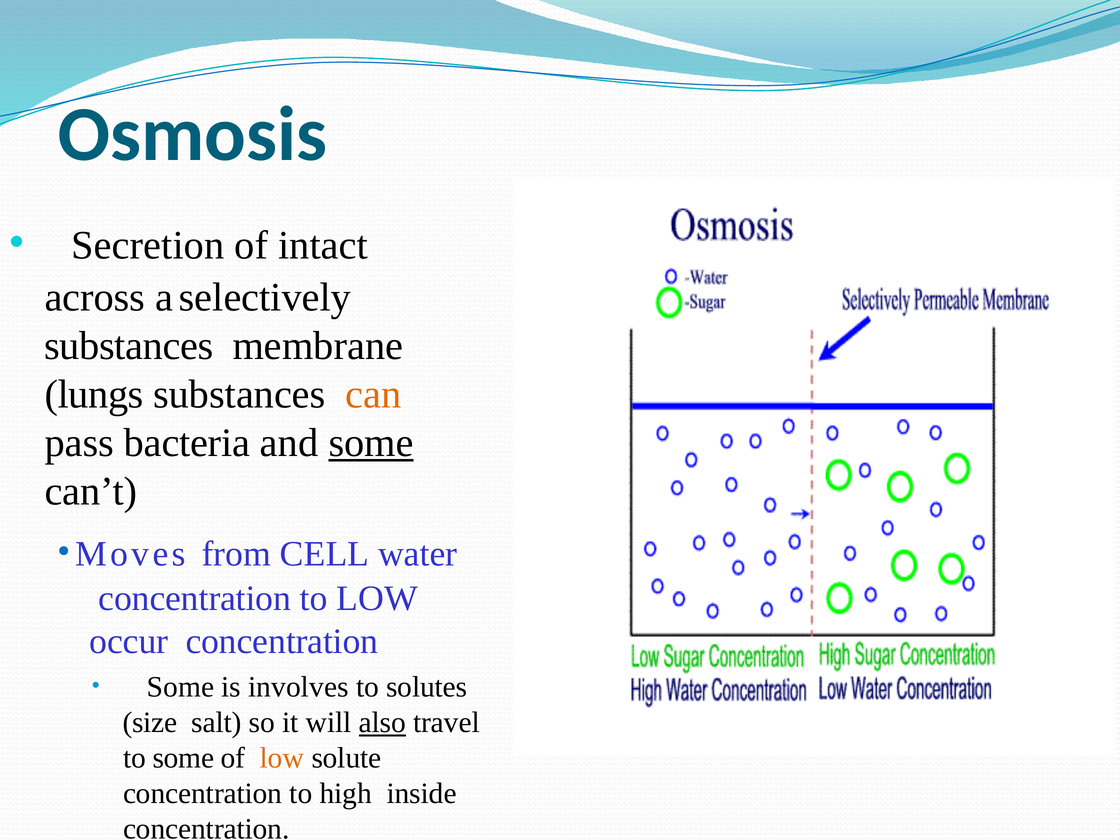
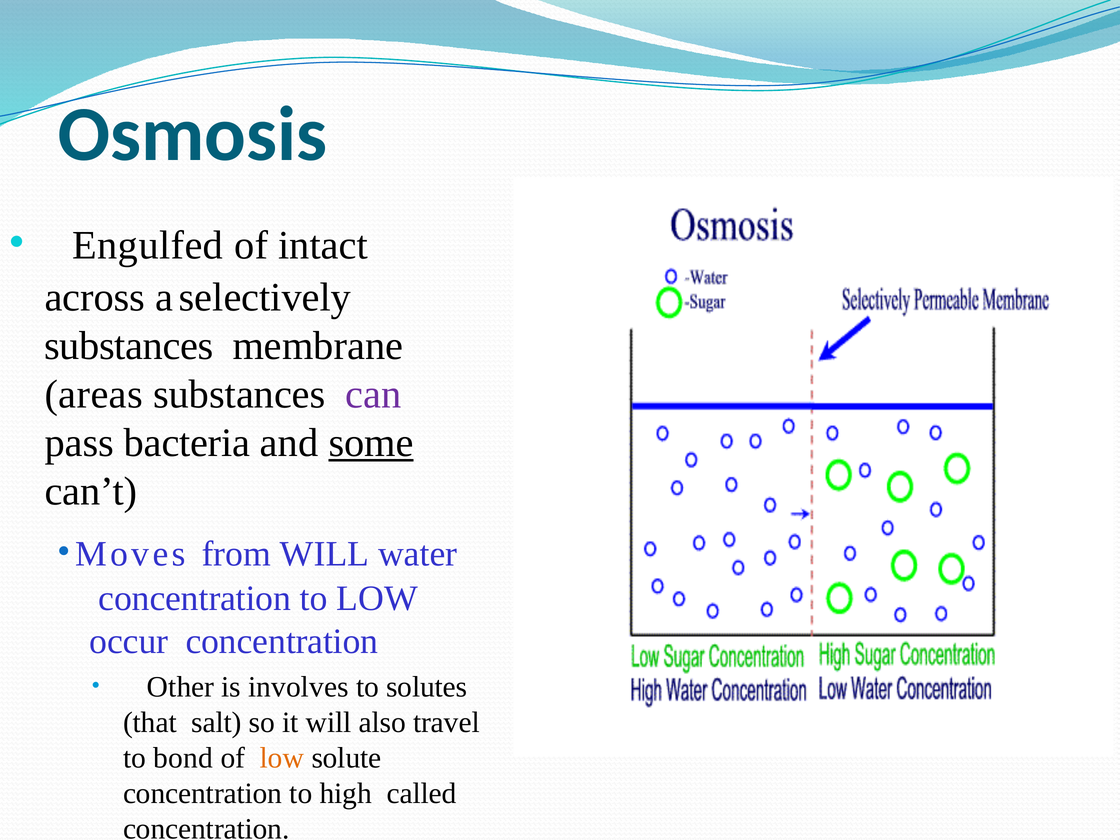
Secretion: Secretion -> Engulfed (148, 245)
lungs: lungs -> areas (94, 394)
can colour: orange -> purple (373, 394)
from CELL: CELL -> WILL (325, 554)
Some: Some -> Other (181, 687)
size: size -> that (150, 723)
also underline: present -> none (382, 723)
to some: some -> bond (183, 758)
inside: inside -> called (422, 794)
